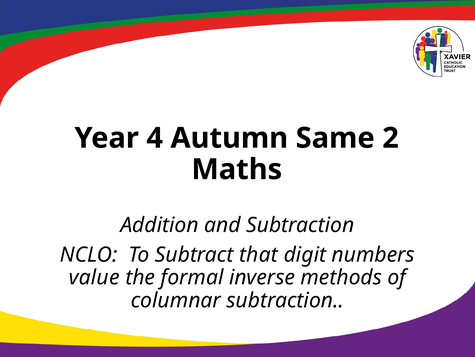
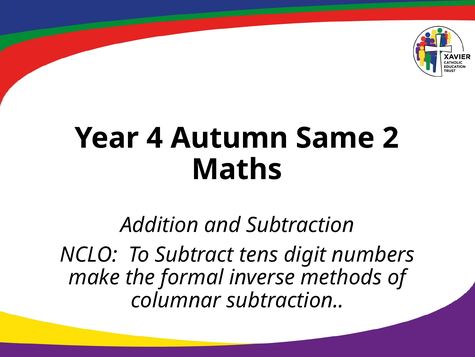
that: that -> tens (259, 254)
value: value -> make (94, 277)
